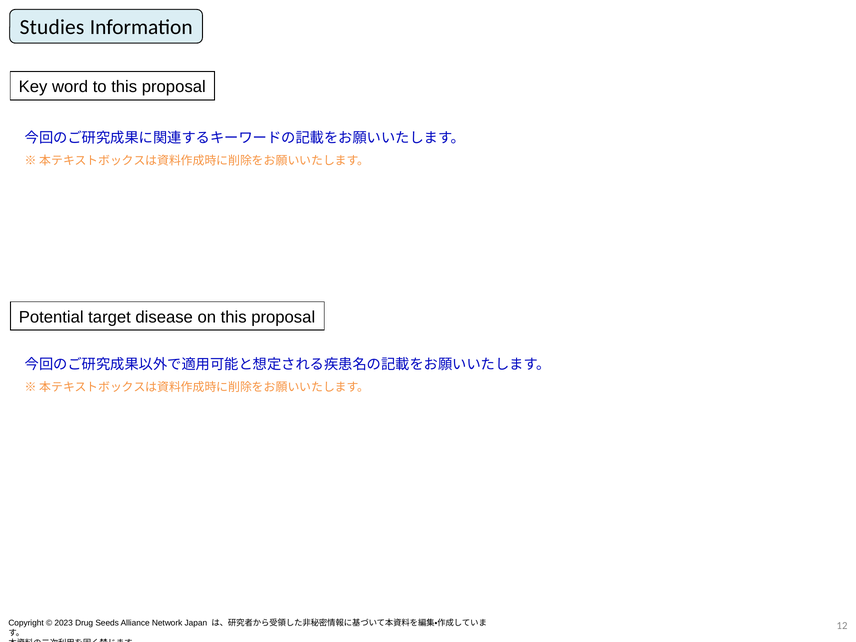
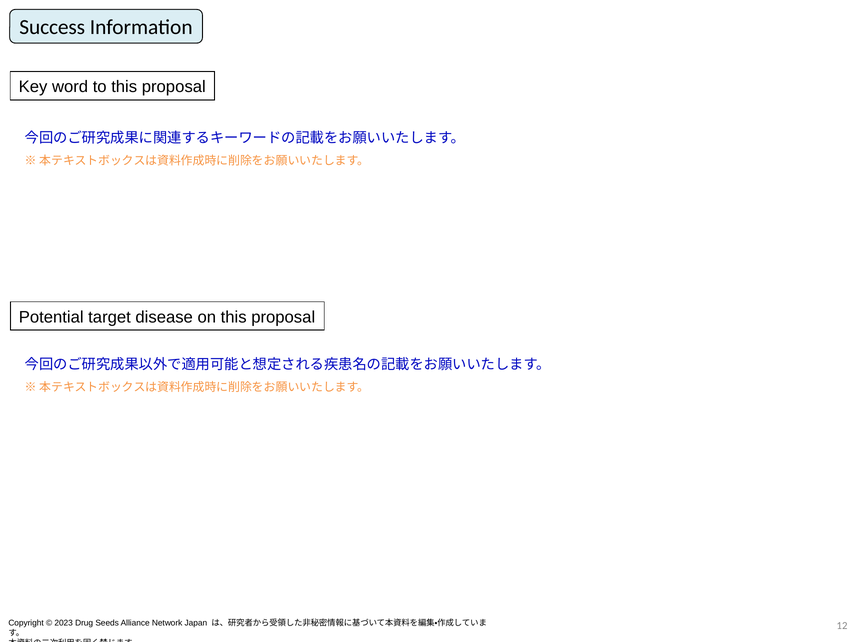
Studies: Studies -> Success (52, 27)
